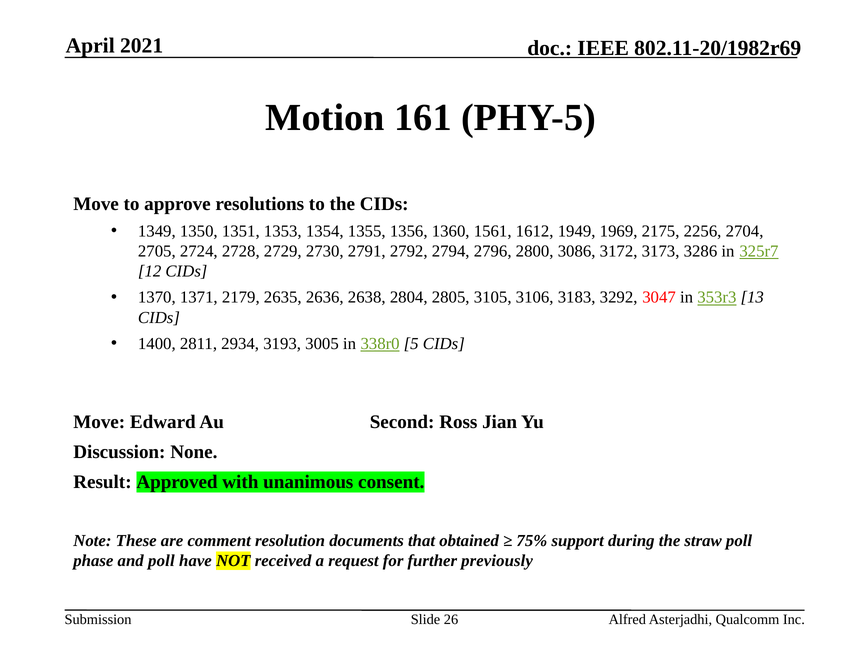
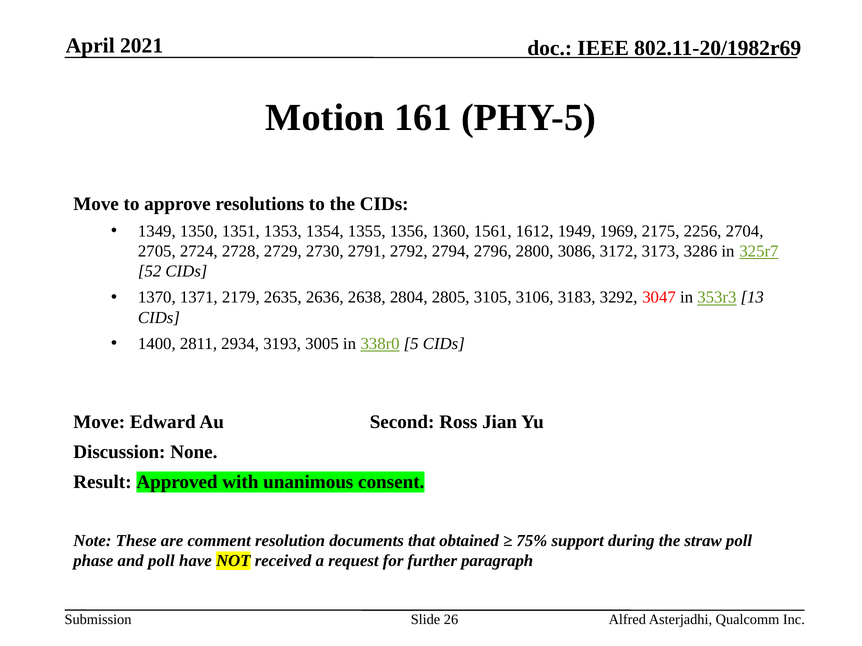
12: 12 -> 52 (150, 272)
previously: previously -> paragraph (497, 561)
